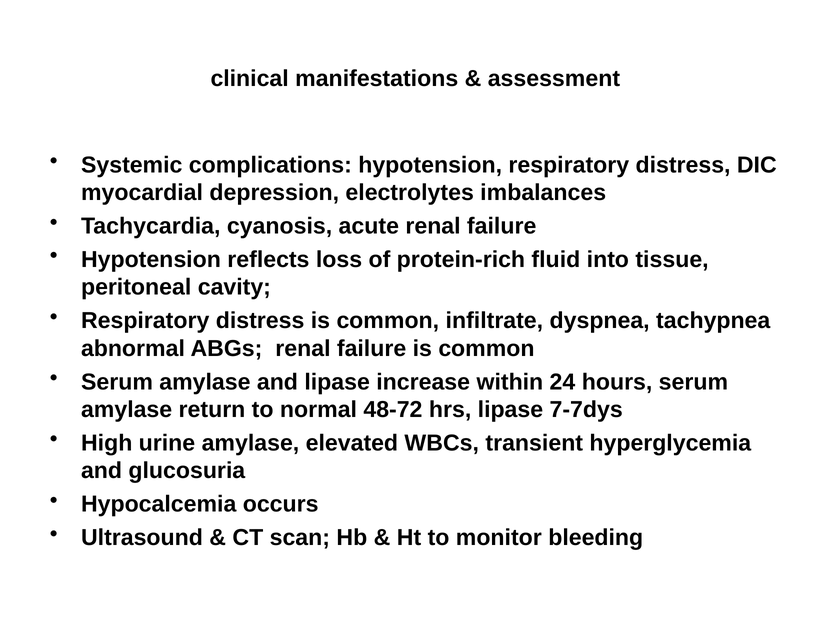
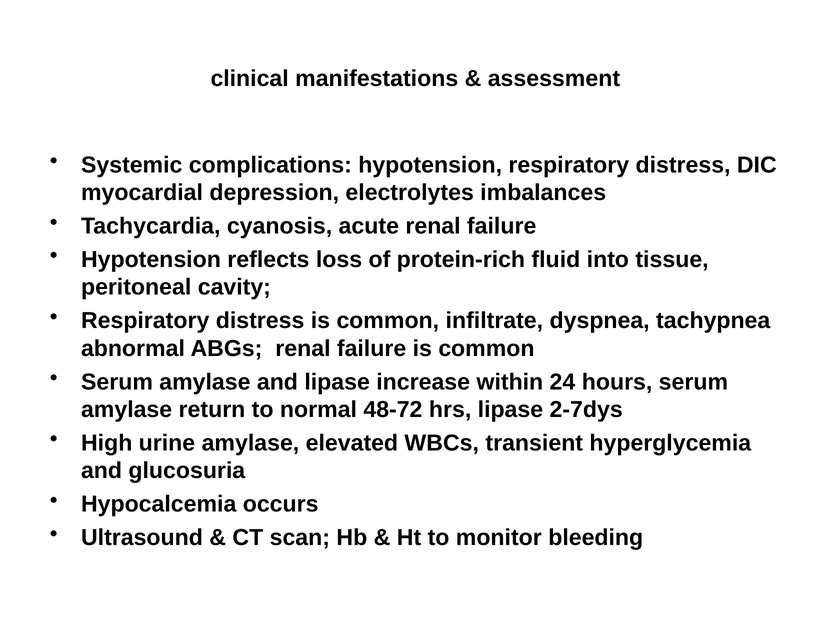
7-7dys: 7-7dys -> 2-7dys (586, 410)
